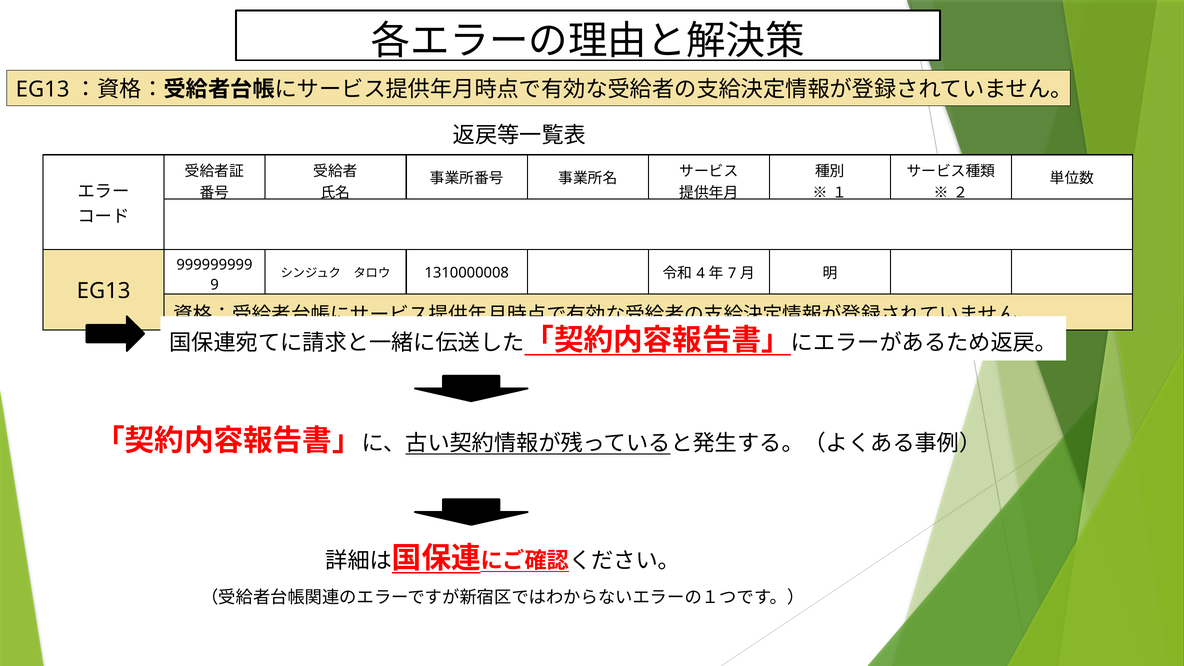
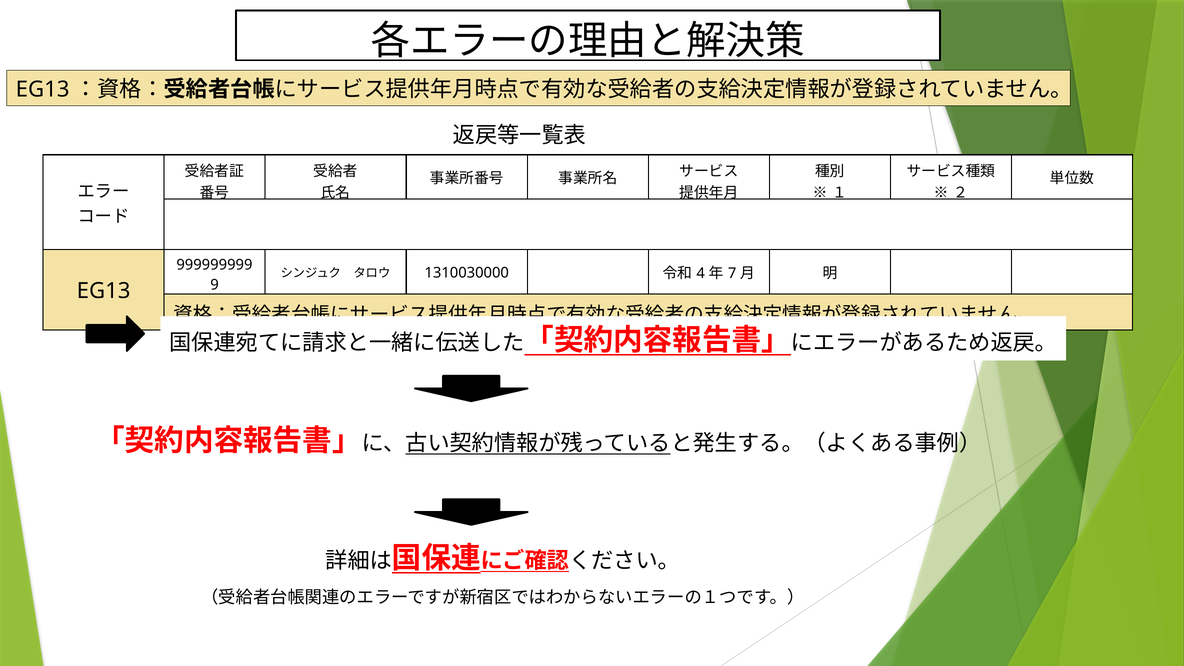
1310000008: 1310000008 -> 1310030000 (467, 273)
